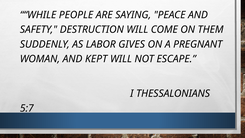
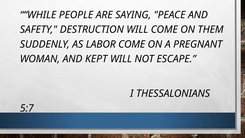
LABOR GIVES: GIVES -> COME (132, 44)
